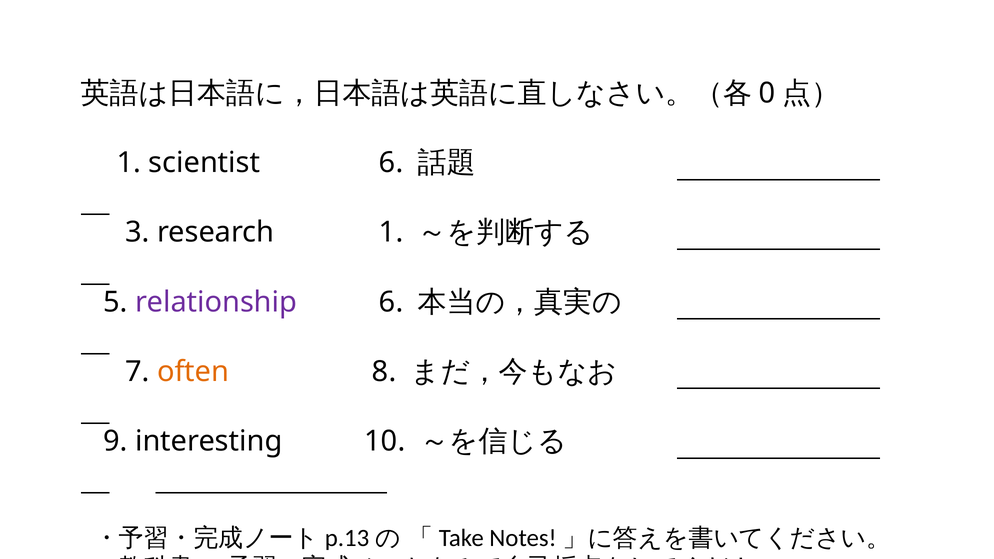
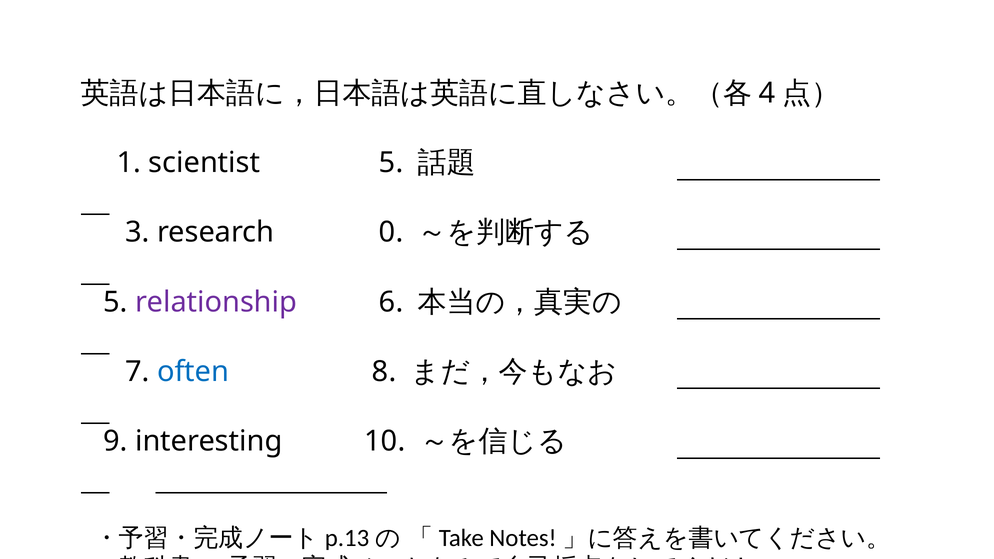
0: 0 -> 4 (767, 93)
scientist 6: 6 -> 5 (391, 163)
research 1: 1 -> 0 (391, 232)
often colour: orange -> blue (193, 372)
